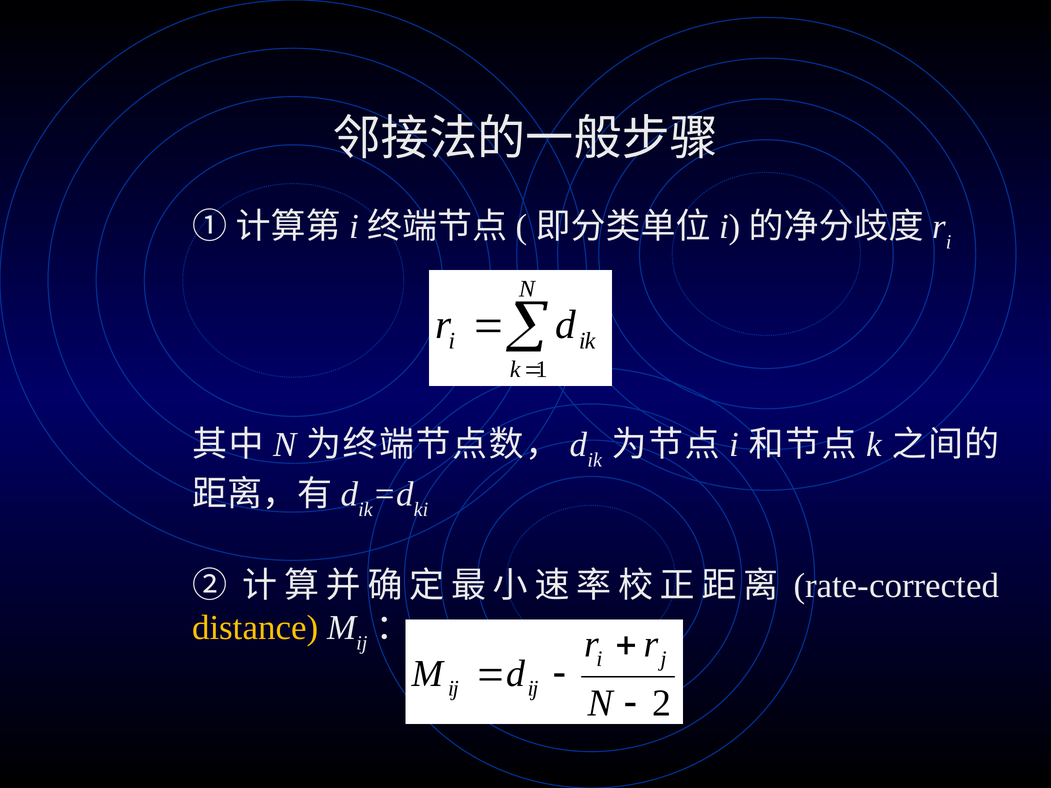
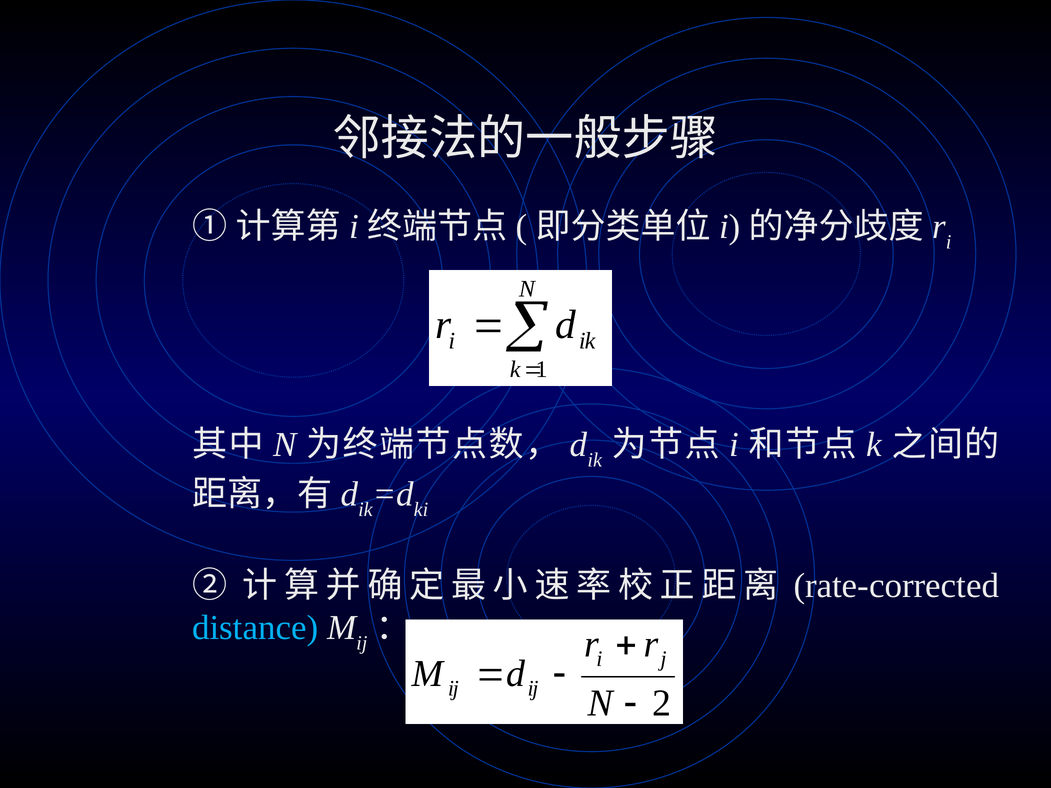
distance colour: yellow -> light blue (255, 628)
